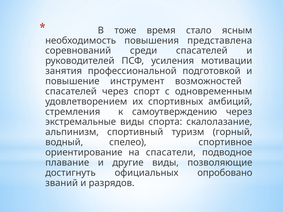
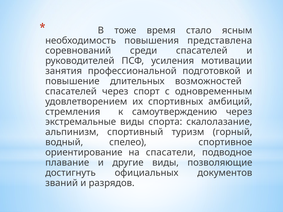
инструмент: инструмент -> длительных (137, 81)
опробовано: опробовано -> документов (225, 173)
